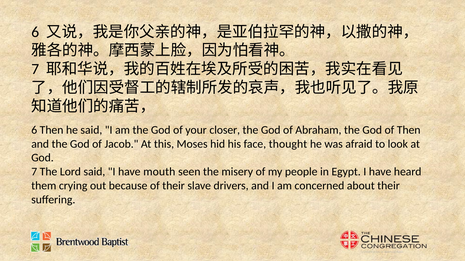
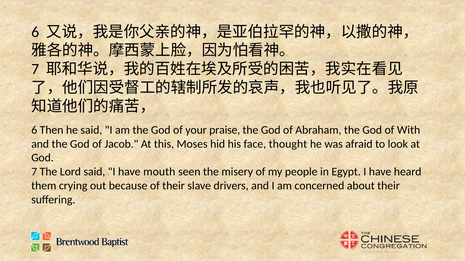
closer: closer -> praise (225, 130)
of Then: Then -> With (409, 130)
